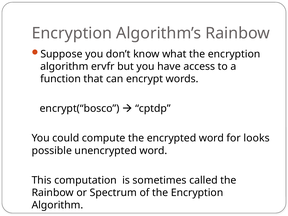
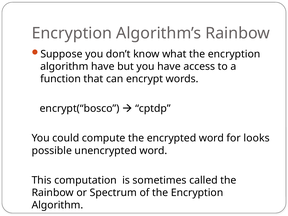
algorithm ervfr: ervfr -> have (103, 66)
